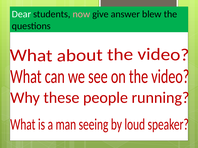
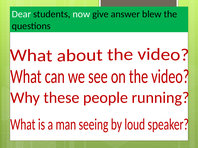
now colour: pink -> white (81, 14)
